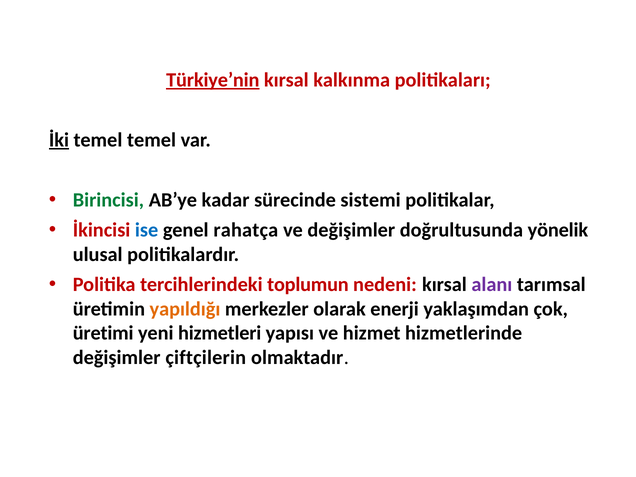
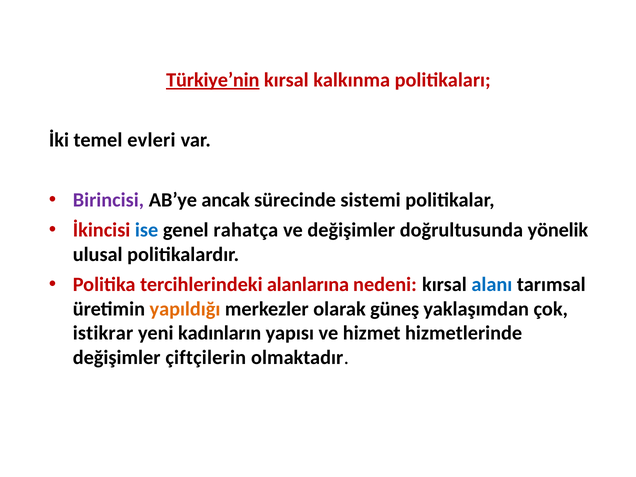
İki underline: present -> none (59, 140)
temel temel: temel -> evleri (151, 140)
Birincisi colour: green -> purple (108, 200)
kadar: kadar -> ancak (226, 200)
toplumun: toplumun -> alanlarına (308, 284)
alanı colour: purple -> blue (492, 284)
enerji: enerji -> güneş (395, 309)
üretimi: üretimi -> istikrar (103, 333)
hizmetleri: hizmetleri -> kadınların (220, 333)
